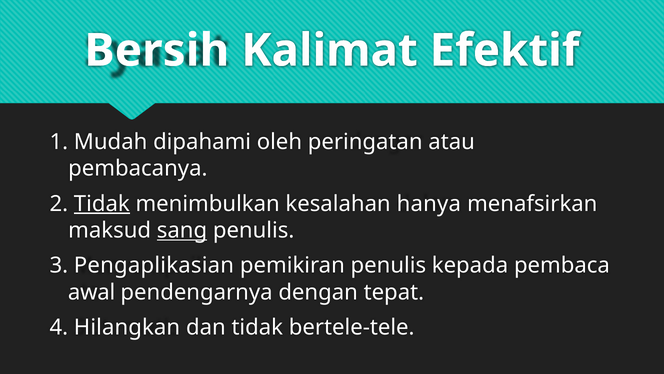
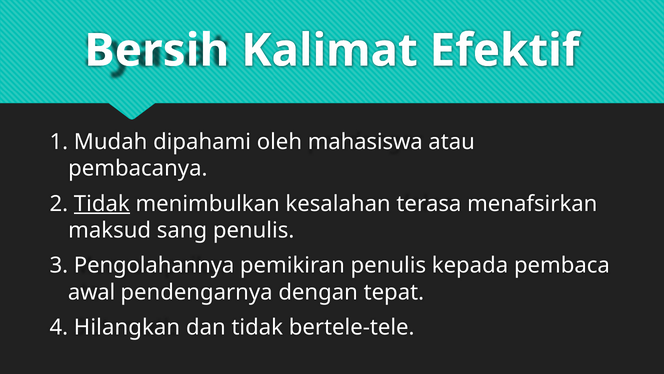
peringatan: peringatan -> mahasiswa (365, 142)
hanya: hanya -> terasa (429, 204)
sang underline: present -> none (182, 230)
Pengaplikasian: Pengaplikasian -> Pengolahannya (154, 265)
